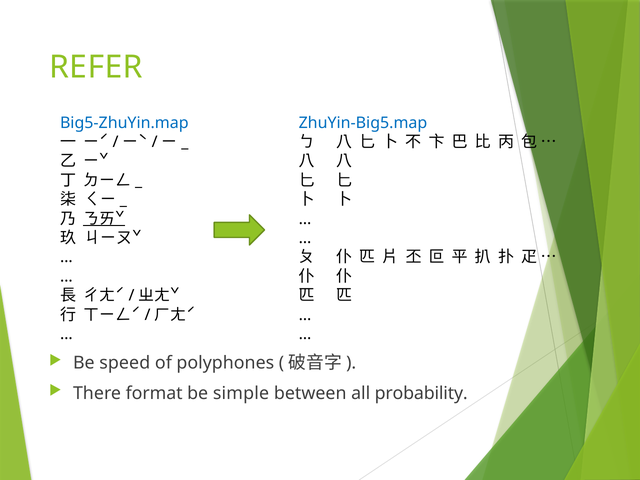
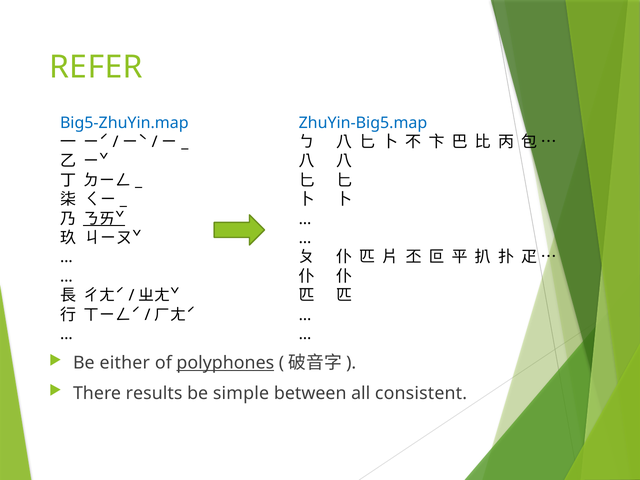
speed: speed -> either (125, 363)
polyphones underline: none -> present (225, 363)
format: format -> results (154, 393)
probability: probability -> consistent (421, 393)
